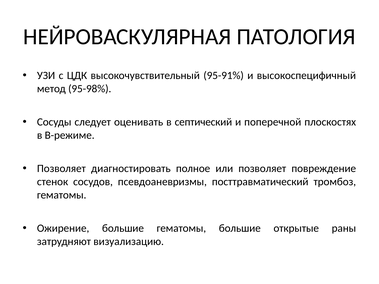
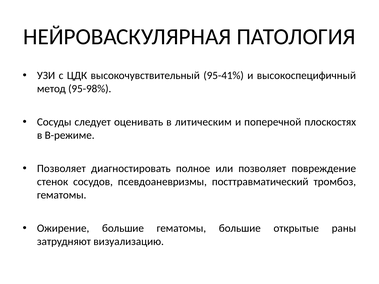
95-91%: 95-91% -> 95-41% (224, 76)
септический: септический -> литическим (203, 122)
